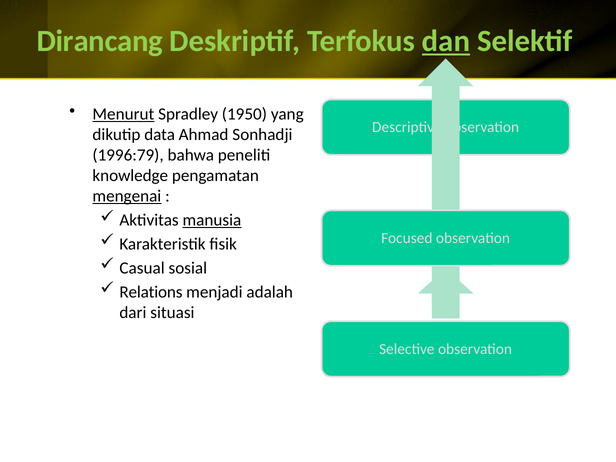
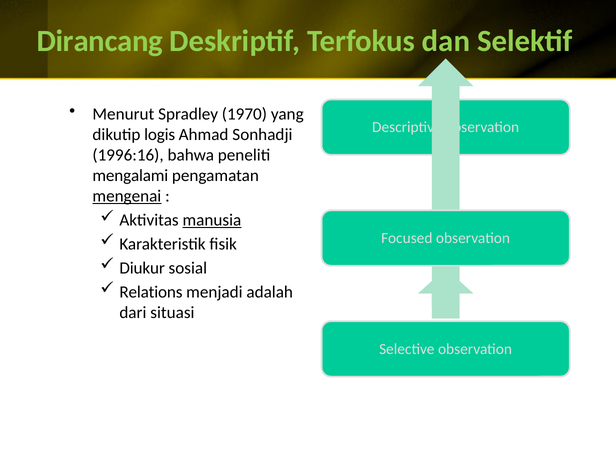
dan underline: present -> none (446, 41)
Menurut underline: present -> none (123, 114)
1950: 1950 -> 1970 (244, 114)
data: data -> logis (160, 135)
1996:79: 1996:79 -> 1996:16 (128, 155)
knowledge: knowledge -> mengalami (130, 176)
Casual: Casual -> Diukur (142, 268)
